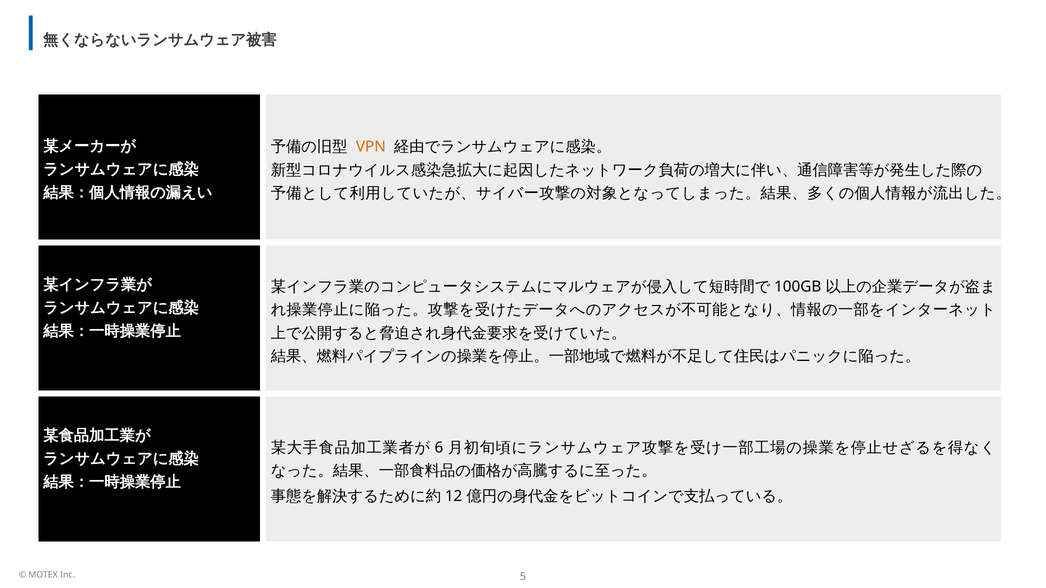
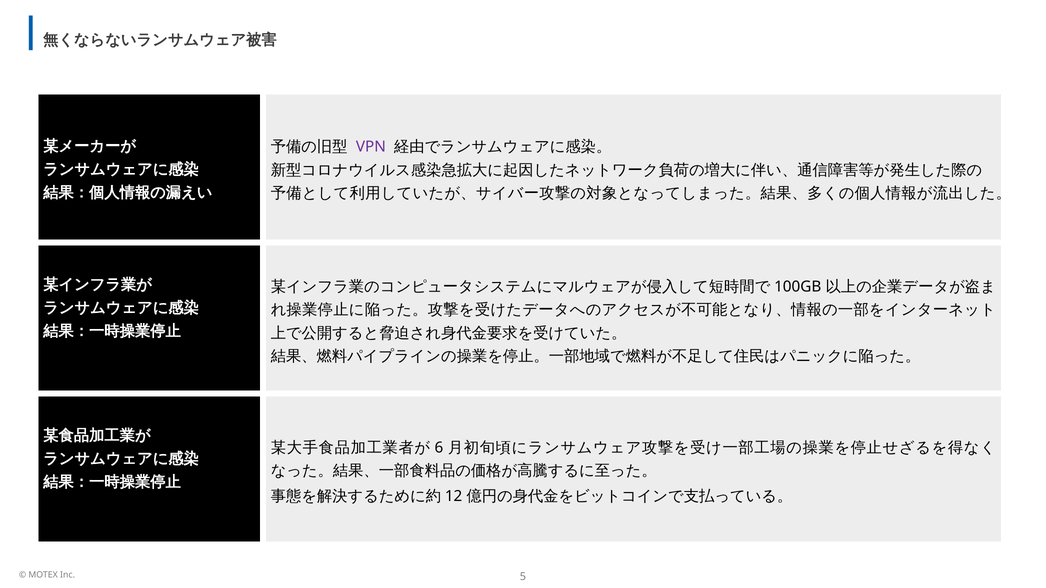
VPN colour: orange -> purple (371, 147)
